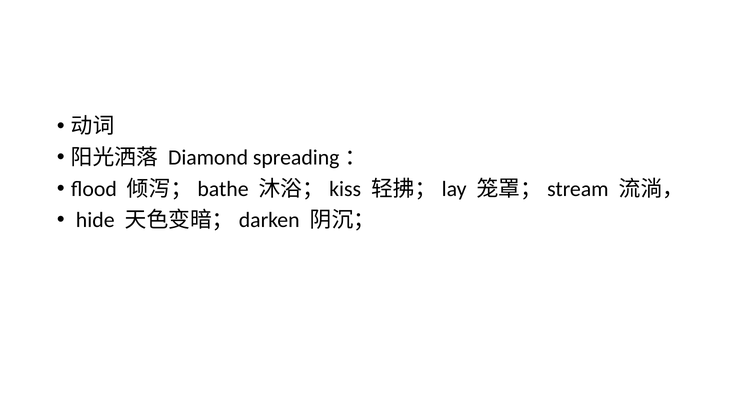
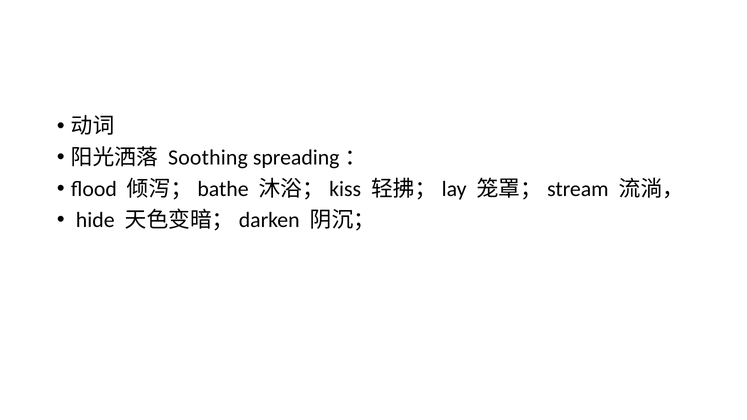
Diamond: Diamond -> Soothing (208, 158)
